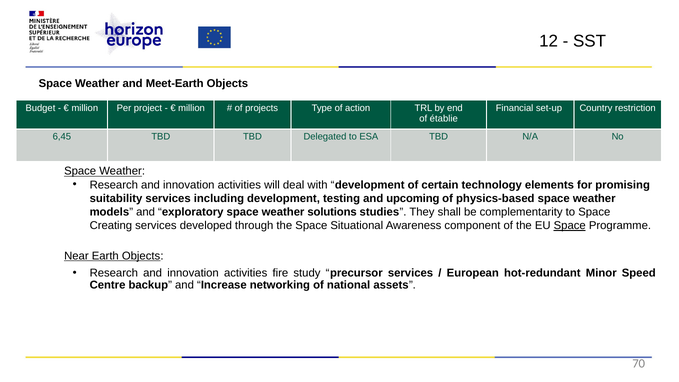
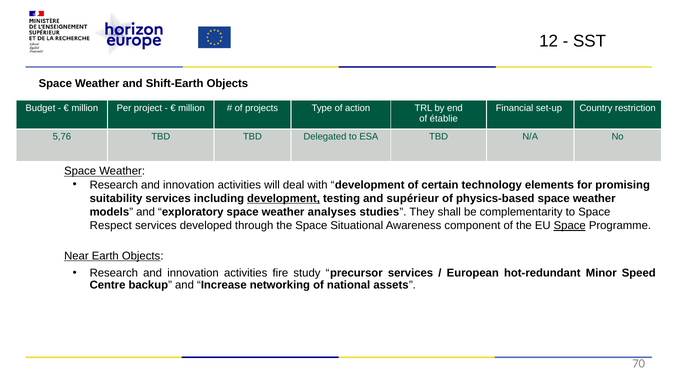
Meet-Earth: Meet-Earth -> Shift-Earth (175, 83)
6,45: 6,45 -> 5,76 (62, 137)
development underline: none -> present (283, 198)
upcoming: upcoming -> supérieur (413, 198)
solutions: solutions -> analyses (332, 212)
Creating: Creating -> Respect (111, 226)
